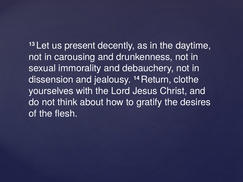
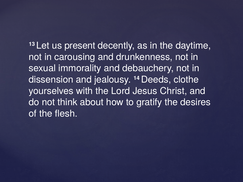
Return: Return -> Deeds (156, 80)
